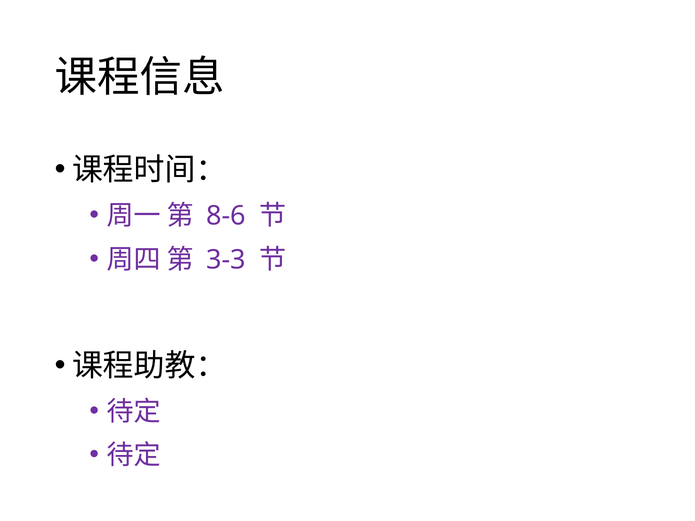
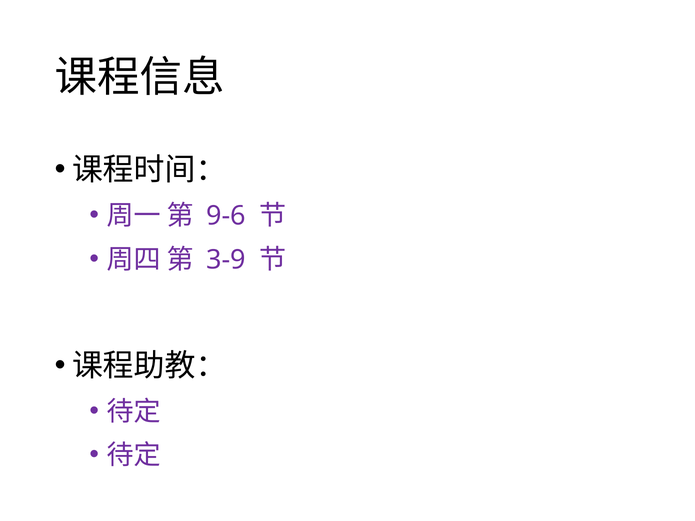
8-6: 8-6 -> 9-6 (226, 216)
3-3: 3-3 -> 3-9 (226, 260)
